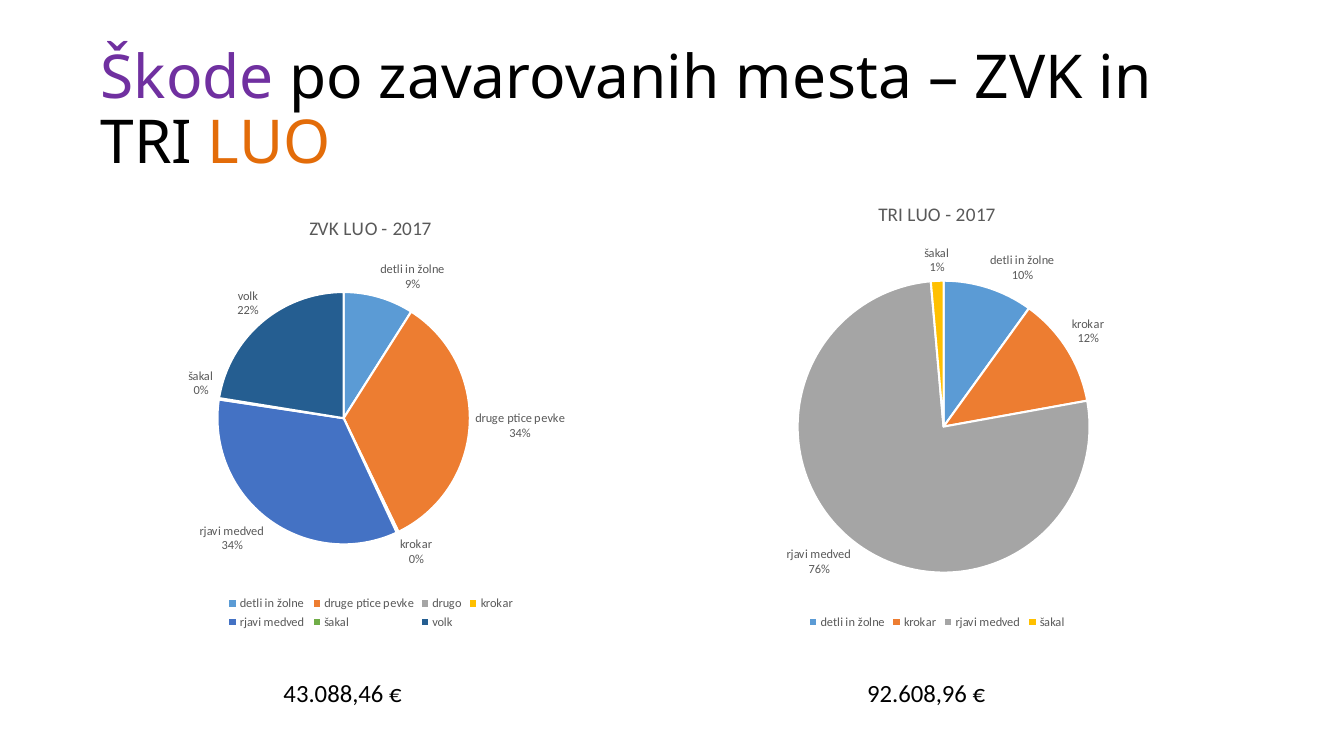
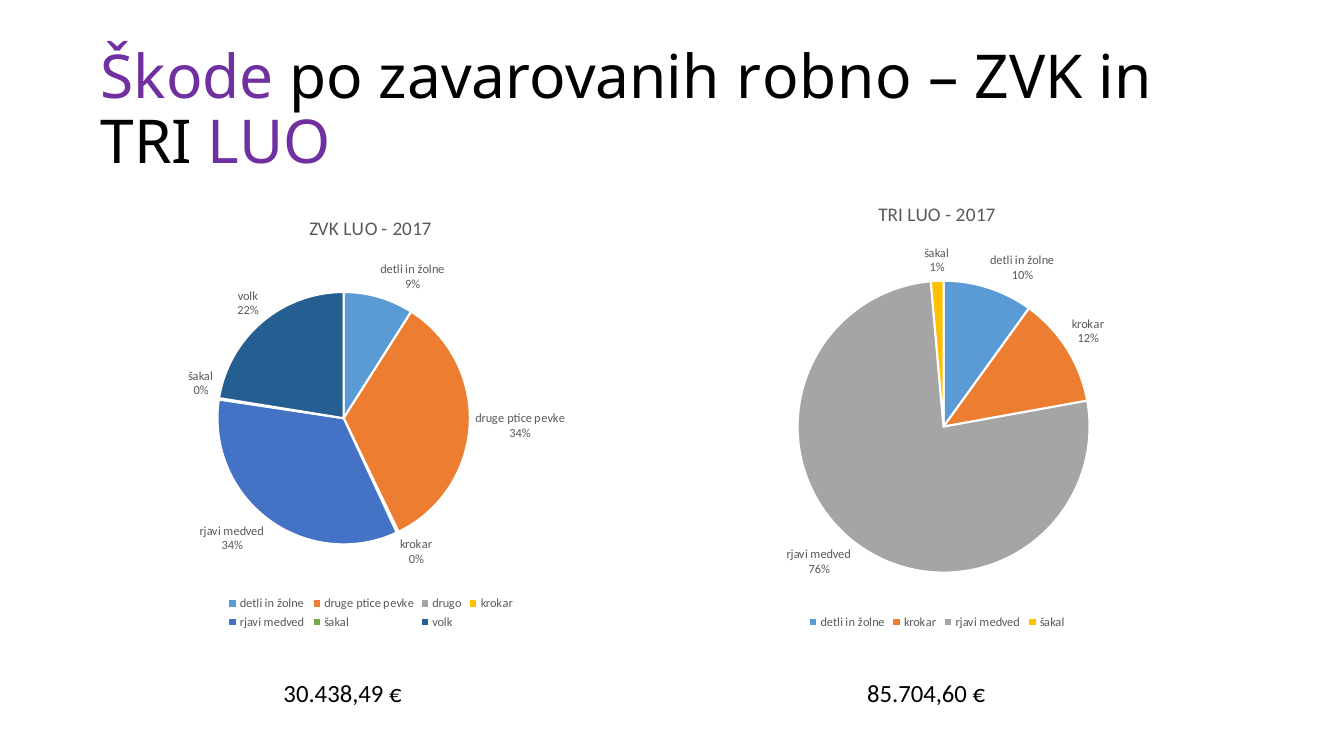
mesta: mesta -> robno (824, 78)
LUO colour: orange -> purple (269, 143)
43.088,46: 43.088,46 -> 30.438,49 (333, 694)
92.608,96: 92.608,96 -> 85.704,60 (917, 694)
